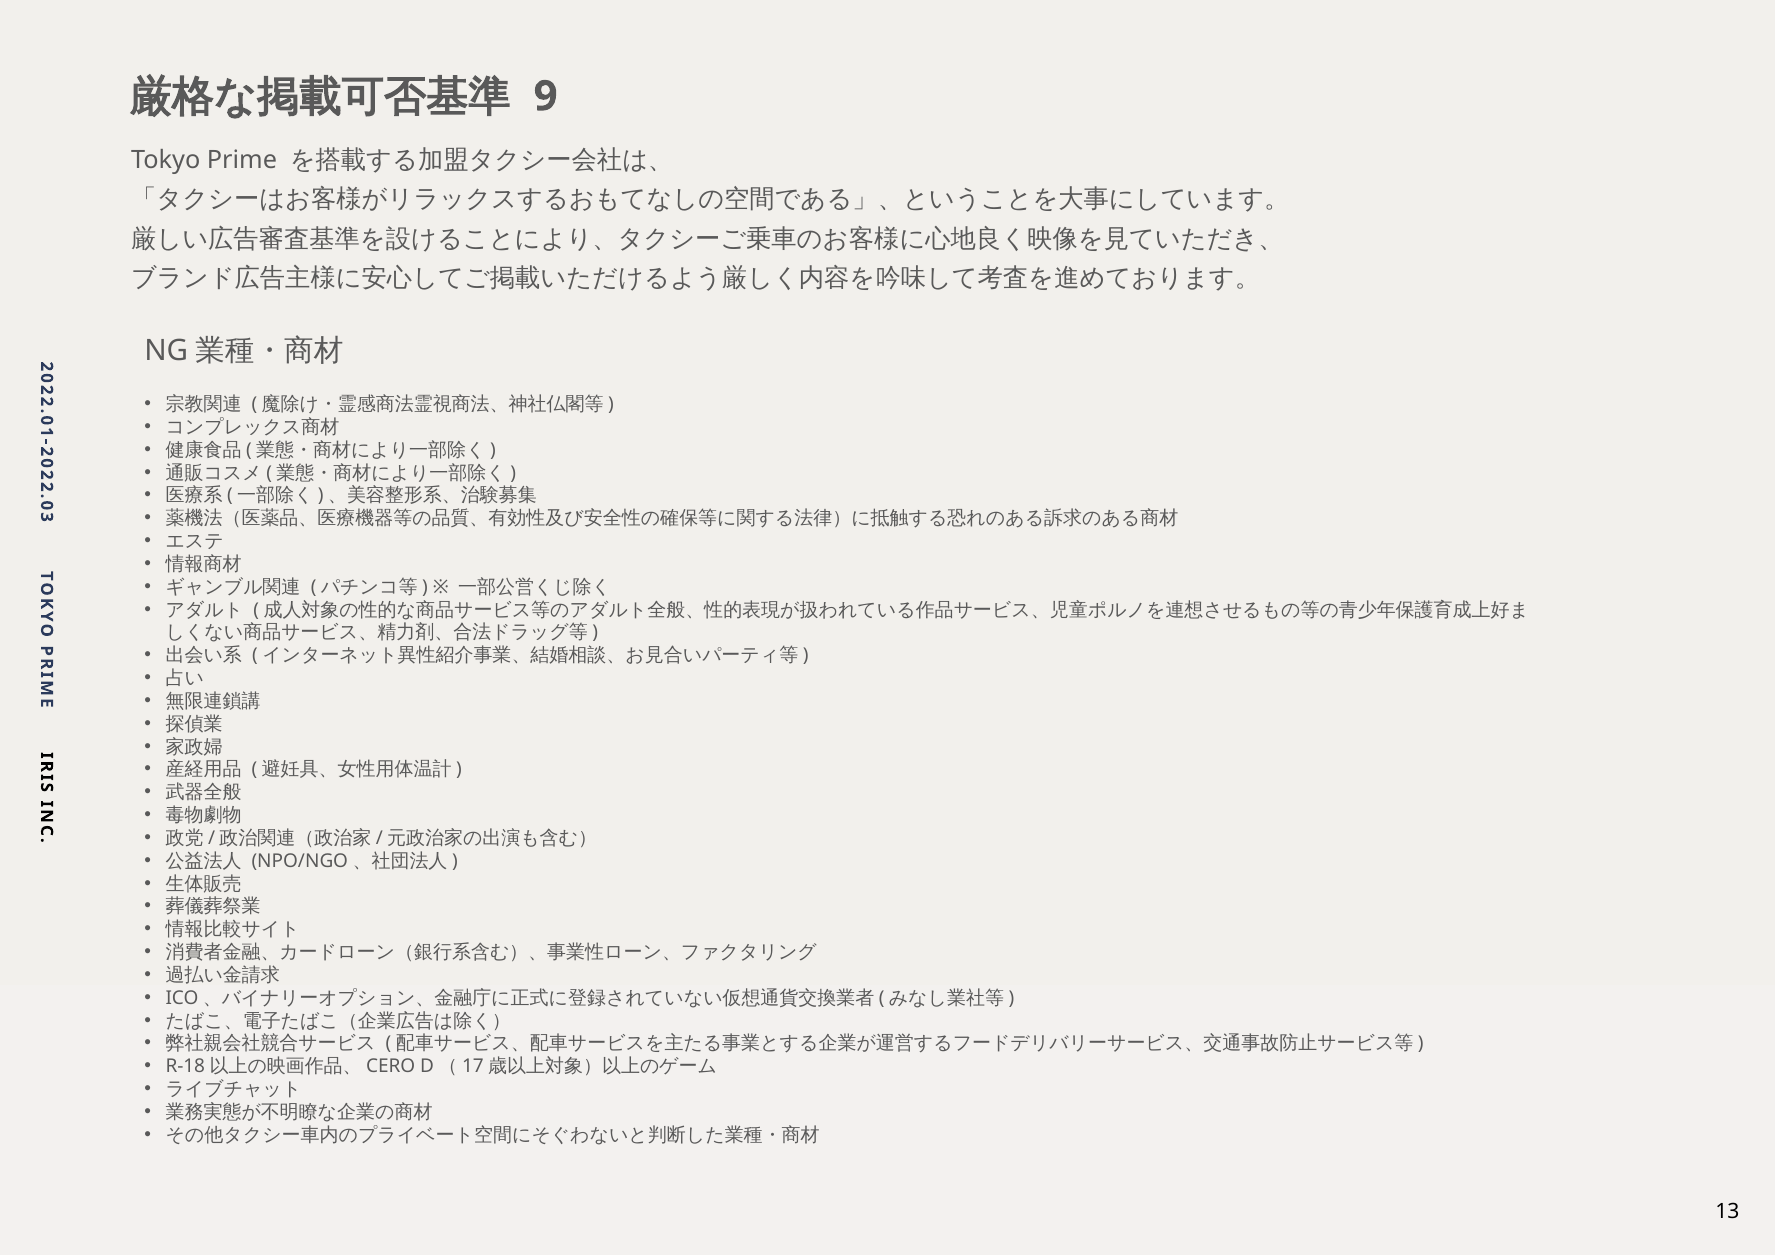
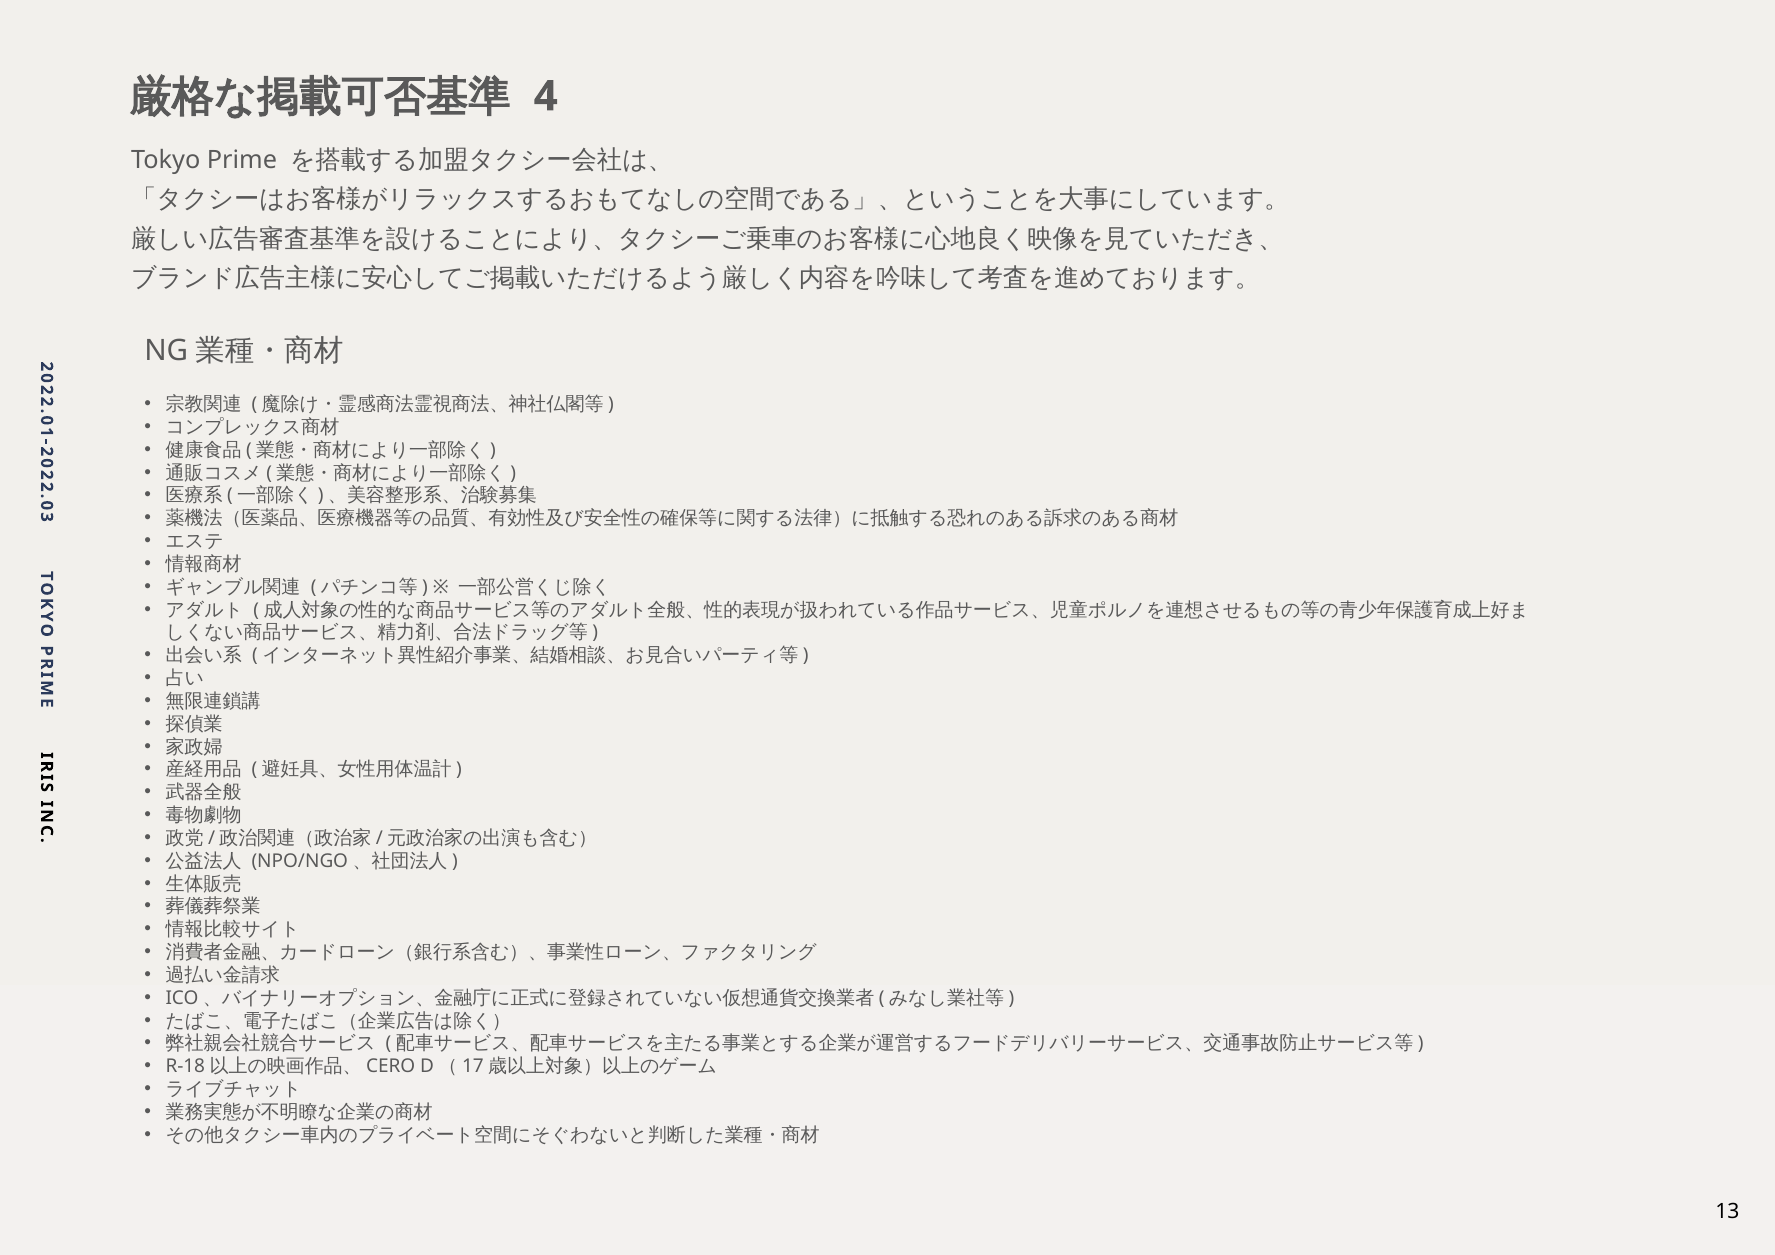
9: 9 -> 4 (546, 96)
